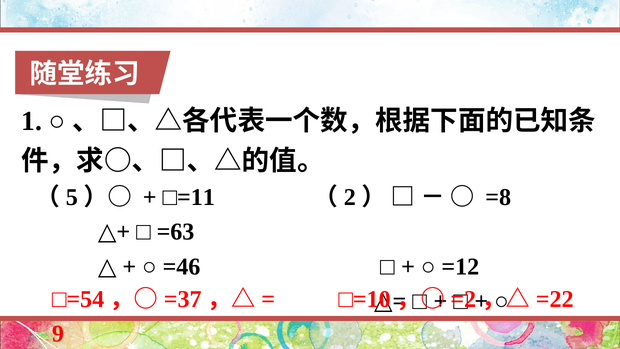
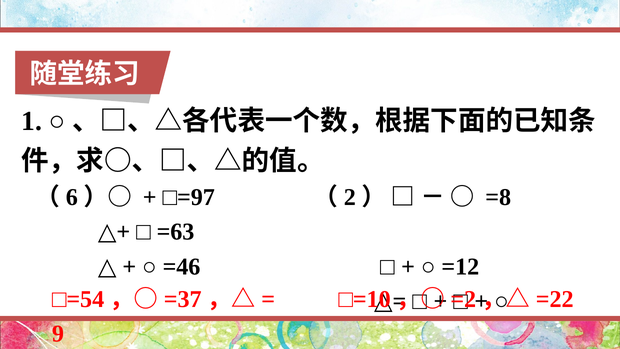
5: 5 -> 6 (72, 197)
□=11: □=11 -> □=97 (189, 197)
